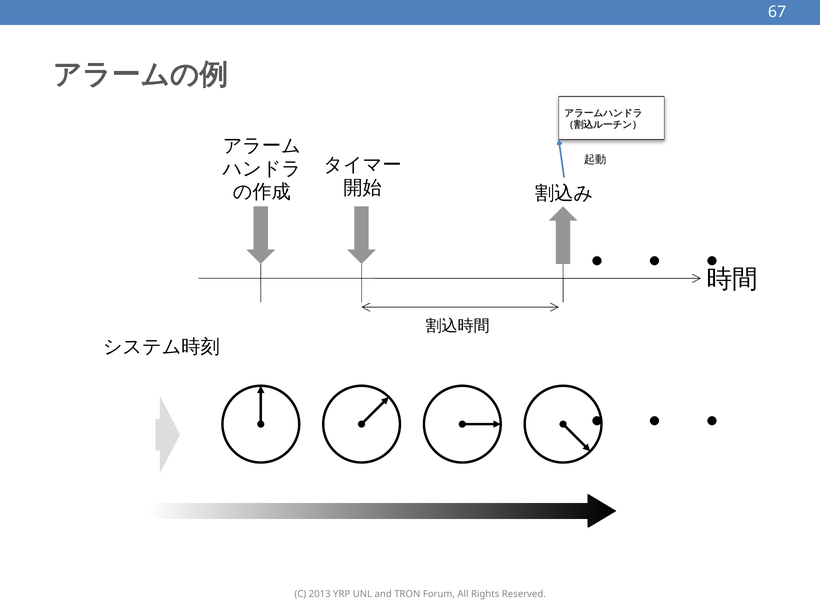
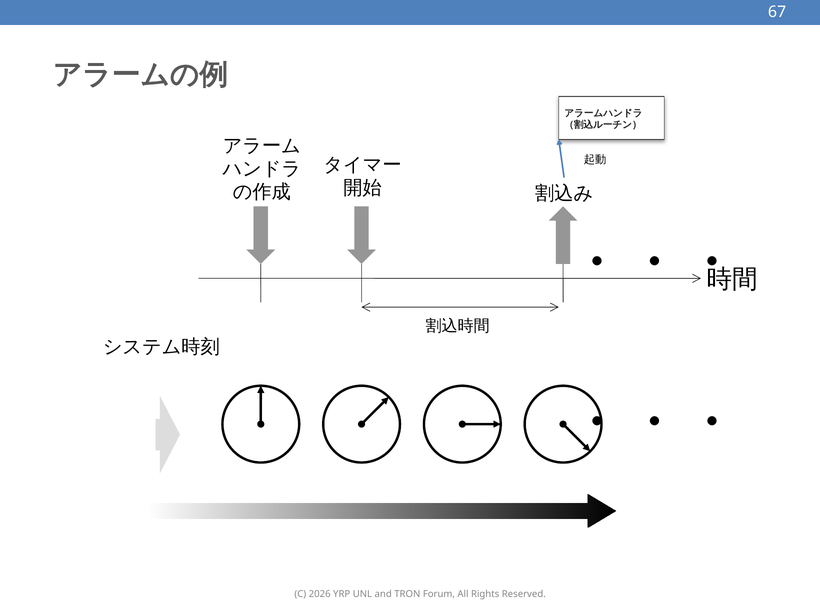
2013: 2013 -> 2026 (320, 594)
